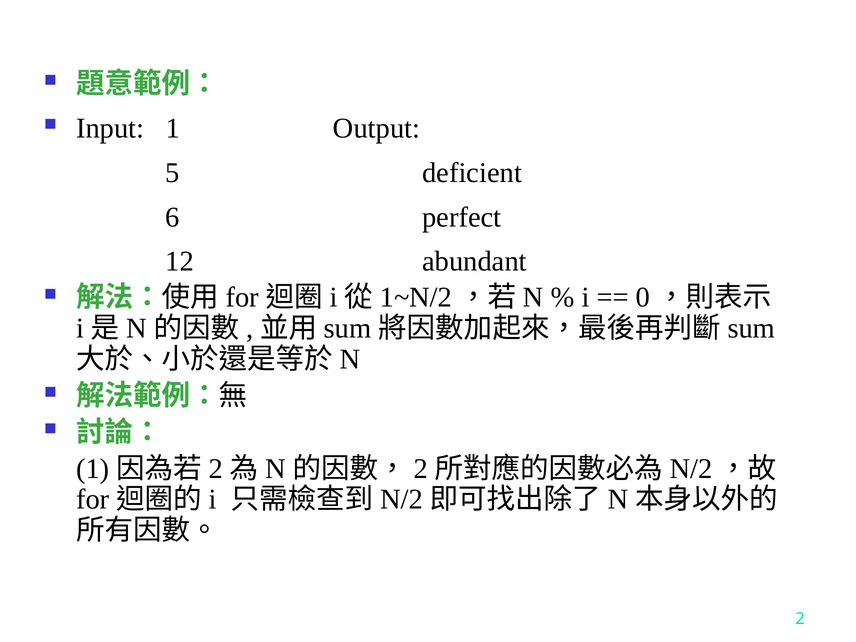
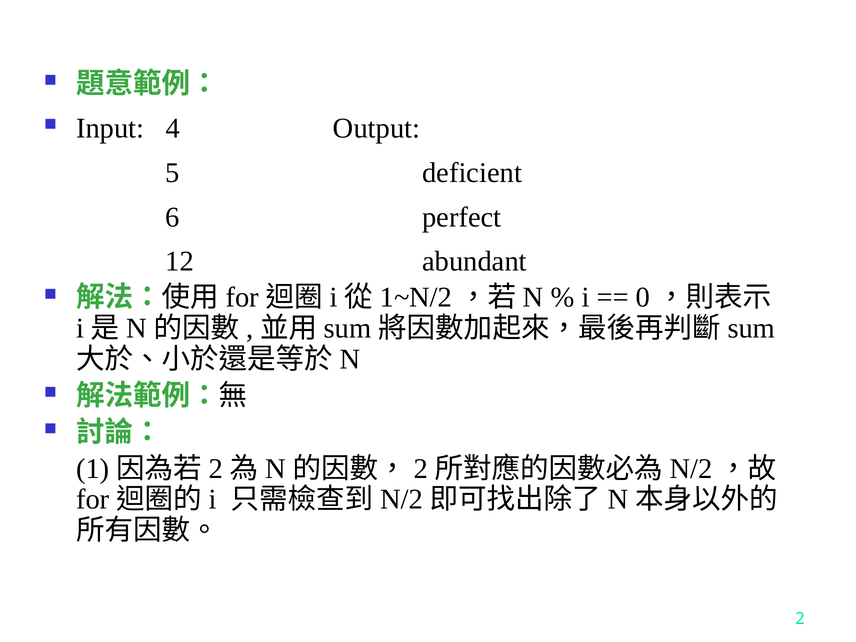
1: 1 -> 4 (173, 128)
